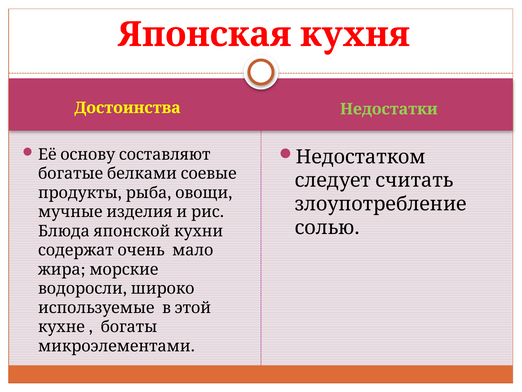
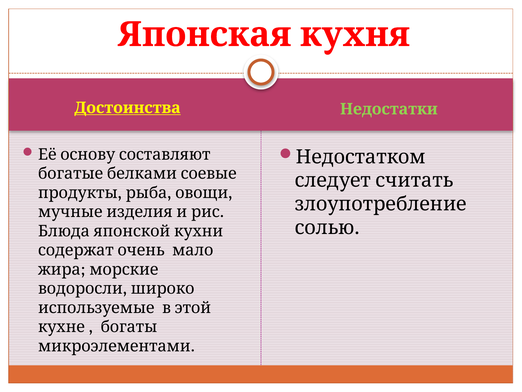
Достоинства underline: none -> present (128, 108)
